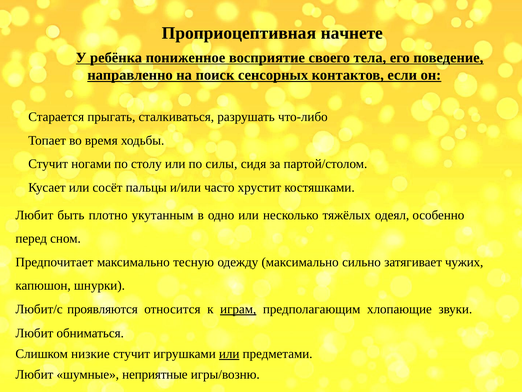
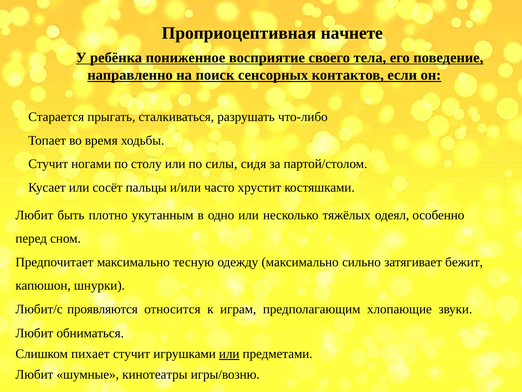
чужих: чужих -> бежит (464, 262)
играм underline: present -> none (238, 309)
низкие: низкие -> пихает (90, 353)
неприятные: неприятные -> кинотеатры (155, 374)
